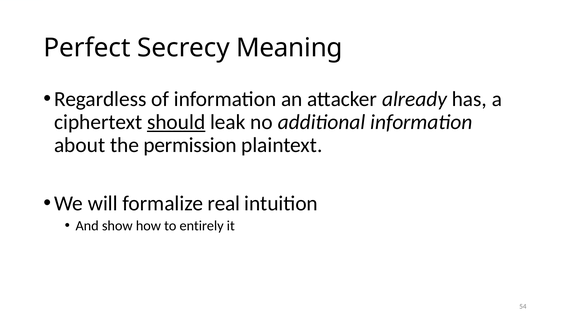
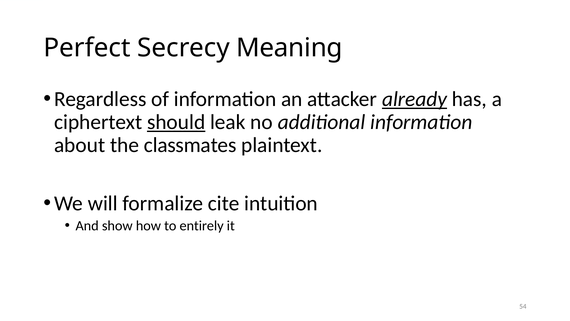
already underline: none -> present (414, 99)
permission: permission -> classmates (190, 145)
real: real -> cite (224, 203)
